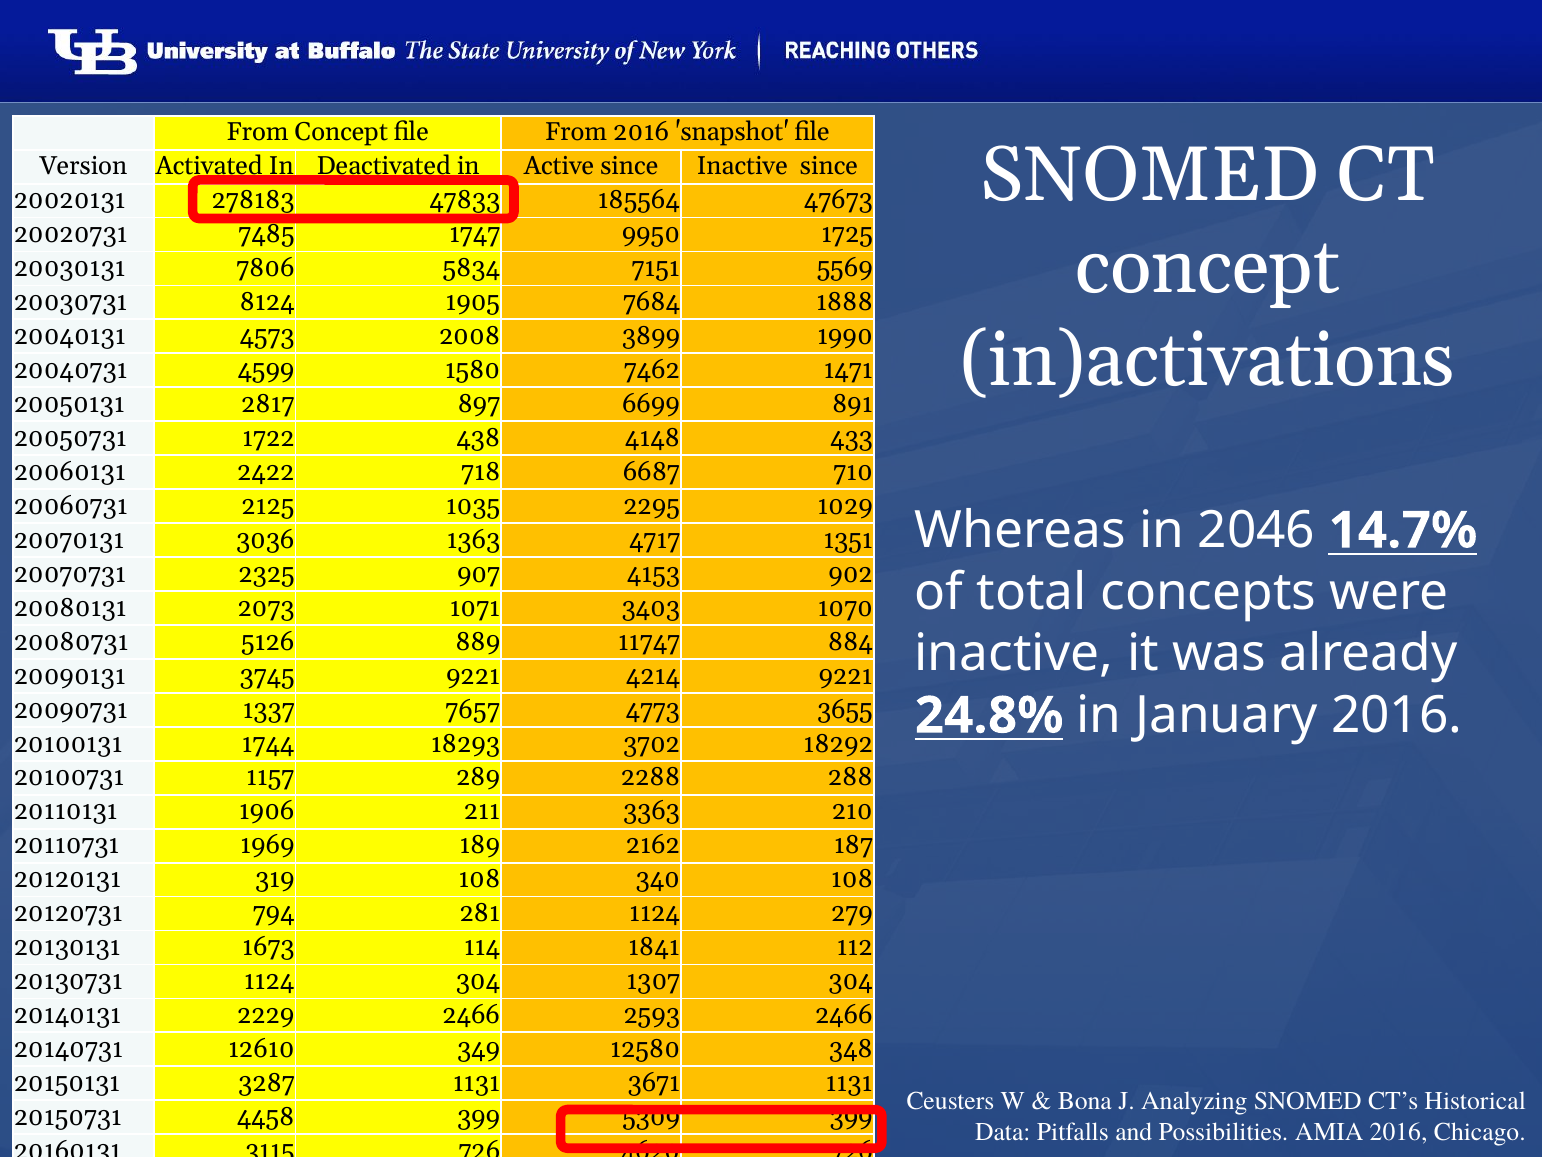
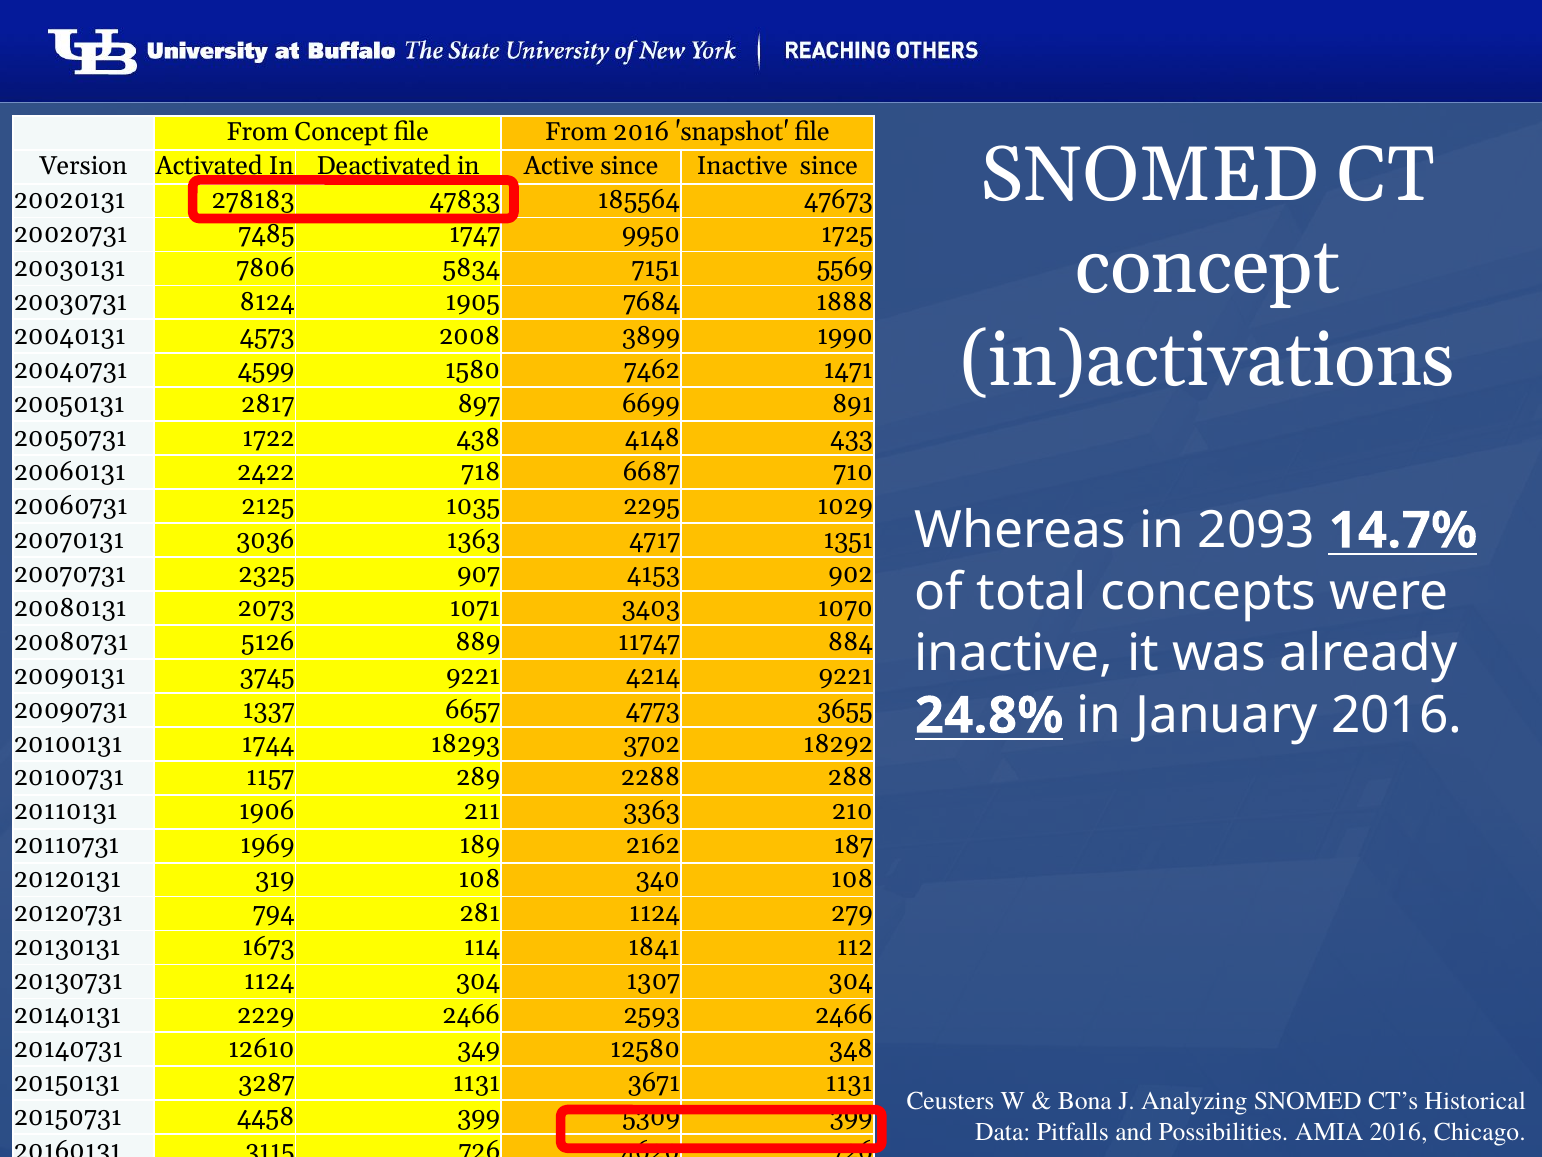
2046: 2046 -> 2093 (1256, 530)
7657: 7657 -> 6657 (473, 709)
